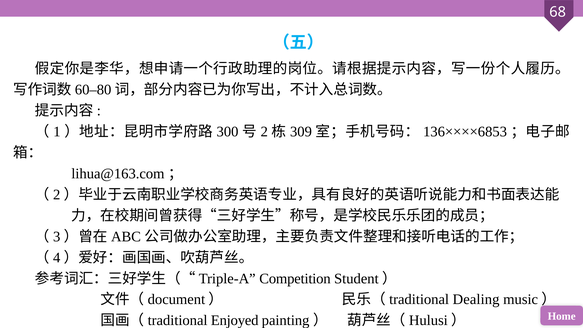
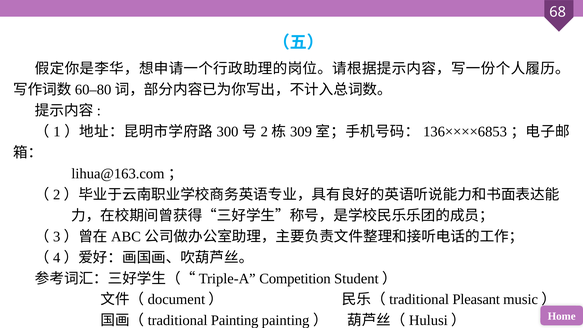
Dealing: Dealing -> Pleasant (476, 299)
Enjoyed: Enjoyed -> Painting (235, 320)
